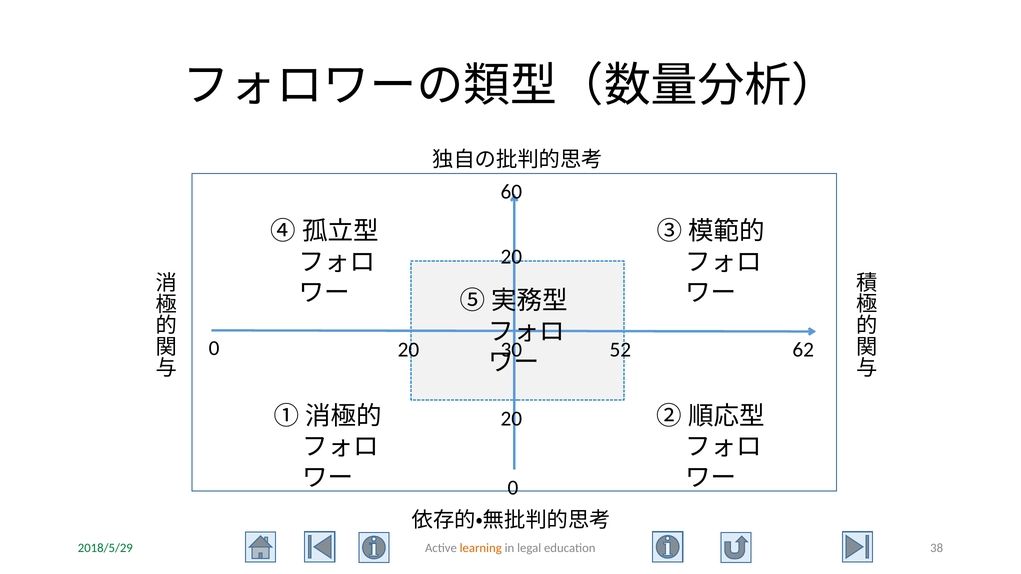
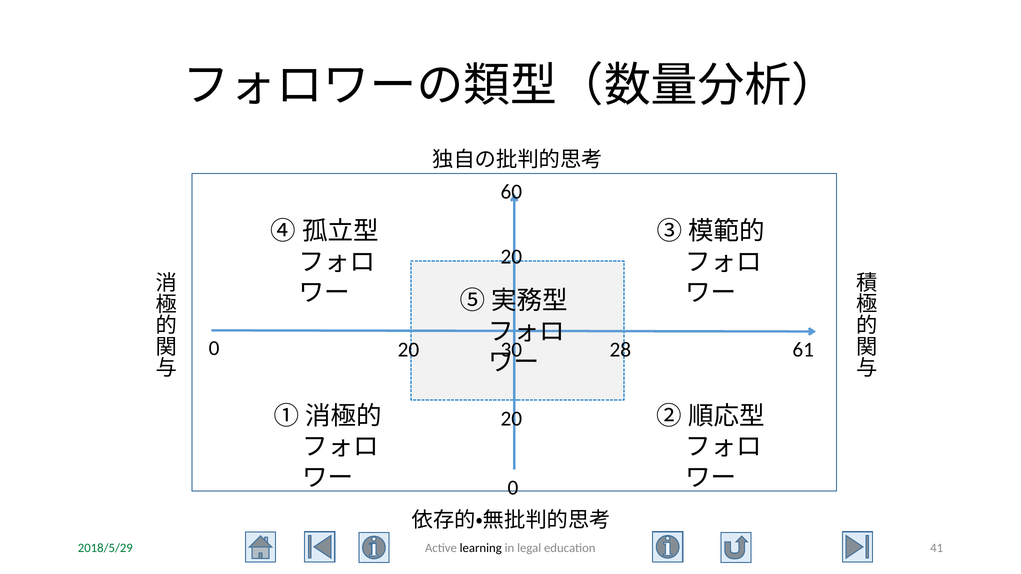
52: 52 -> 28 (620, 350)
62: 62 -> 61 (803, 350)
learning colour: orange -> black (481, 548)
38: 38 -> 41 (937, 548)
